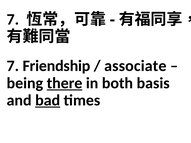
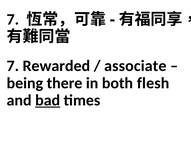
Friendship: Friendship -> Rewarded (56, 66)
there underline: present -> none (65, 83)
basis: basis -> flesh (153, 83)
